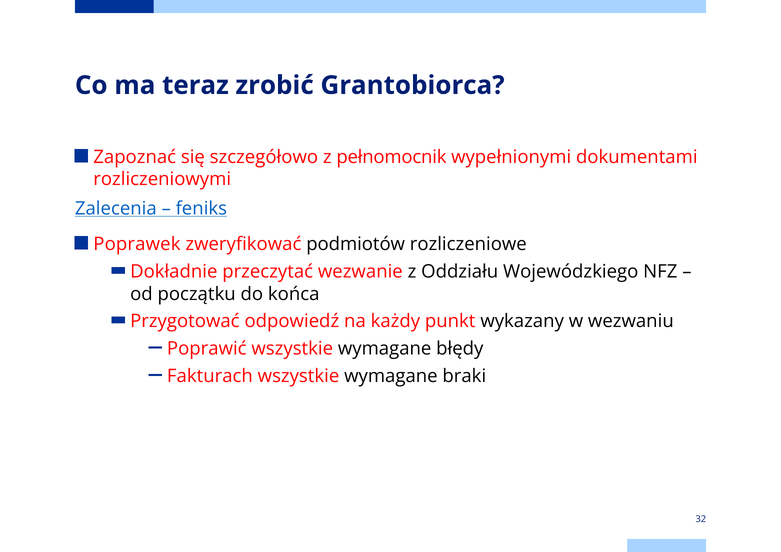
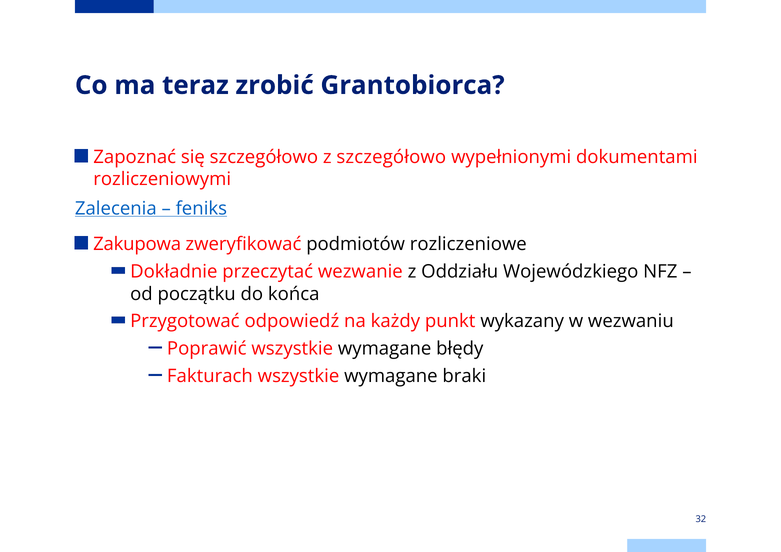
z pełnomocnik: pełnomocnik -> szczegółowo (391, 157)
Poprawek: Poprawek -> Zakupowa (137, 244)
